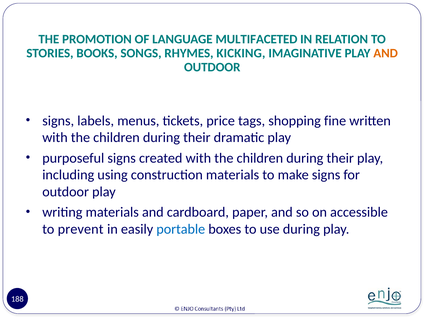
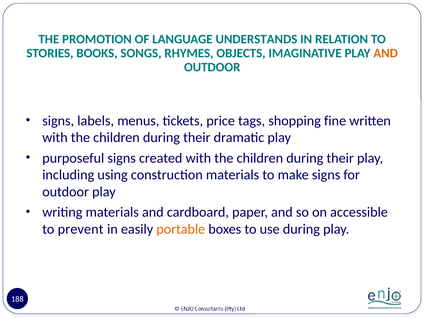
MULTIFACETED: MULTIFACETED -> UNDERSTANDS (256, 39)
KICKING: KICKING -> OBJECTS (241, 53)
portable colour: blue -> orange (181, 229)
